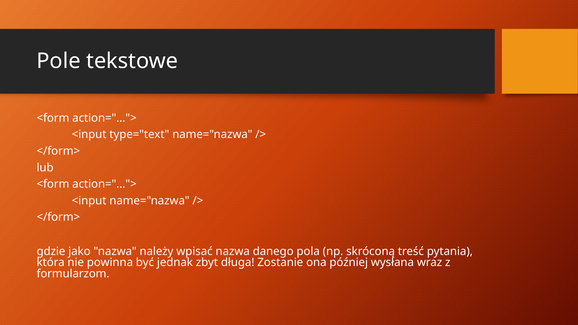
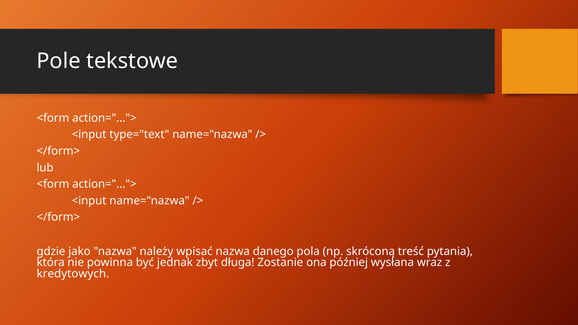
formularzom: formularzom -> kredytowych (73, 274)
